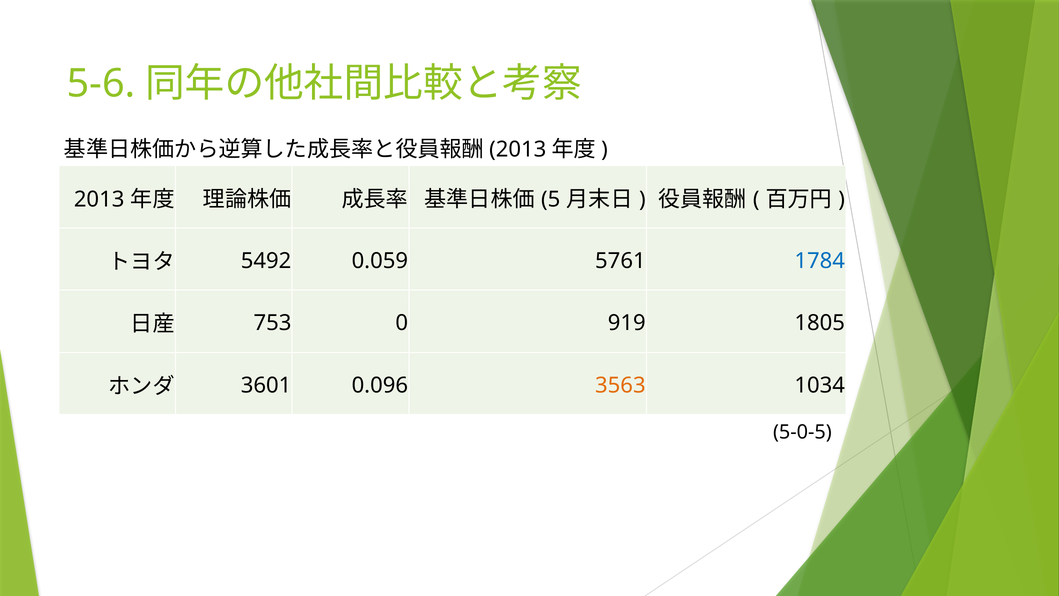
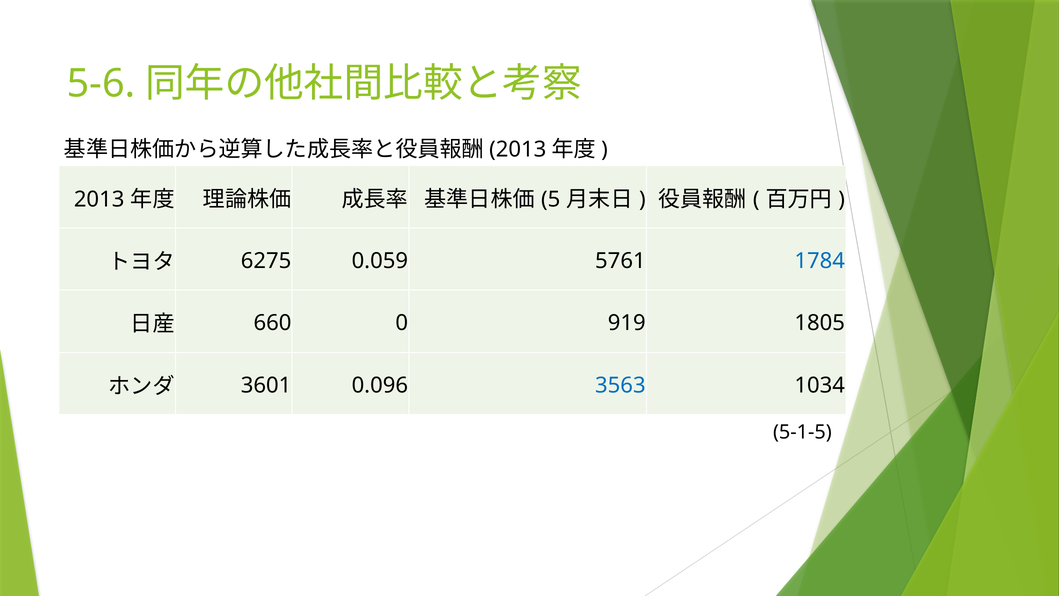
5492: 5492 -> 6275 (266, 261)
753: 753 -> 660 (272, 323)
3563 colour: orange -> blue (620, 385)
5-0-5: 5-0-5 -> 5-1-5 (802, 432)
